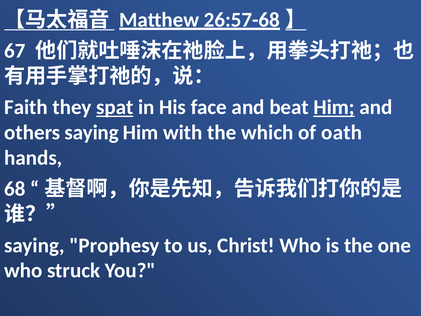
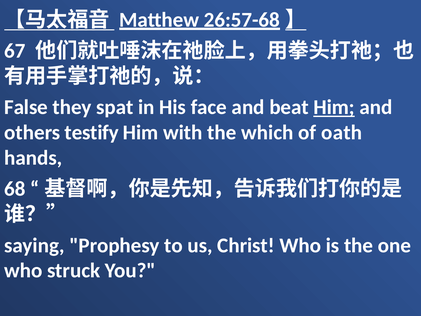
Faith: Faith -> False (26, 107)
spat underline: present -> none (115, 107)
others saying: saying -> testify (92, 132)
